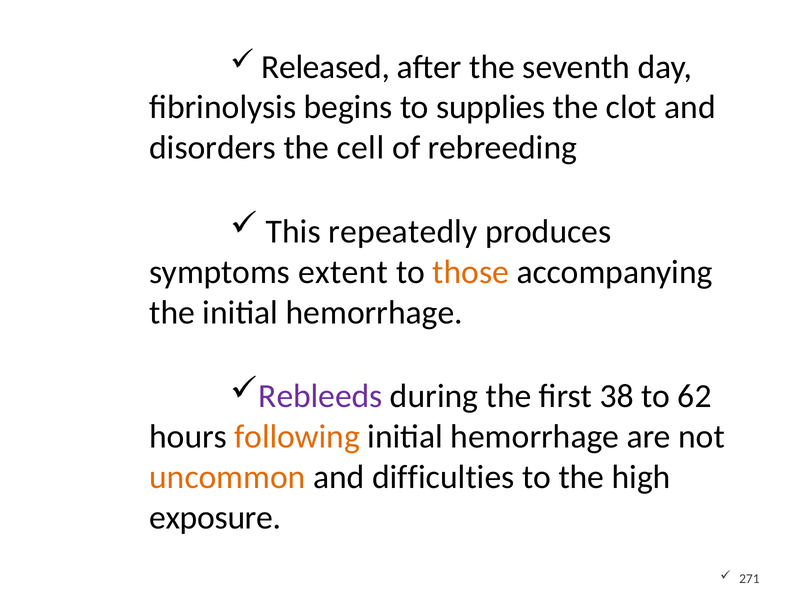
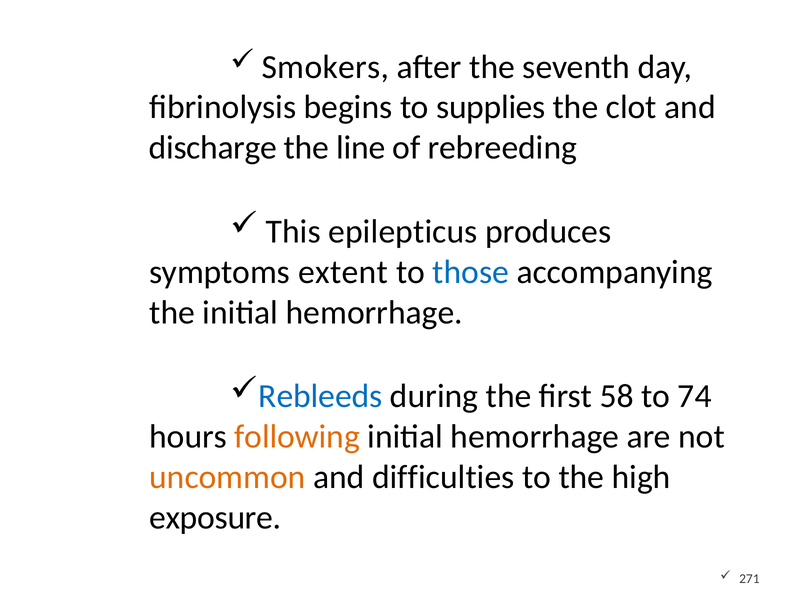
Released: Released -> Smokers (325, 67)
disorders: disorders -> discharge (213, 148)
cell: cell -> line (361, 148)
repeatedly: repeatedly -> epilepticus (403, 232)
those colour: orange -> blue (471, 272)
Rebleeds colour: purple -> blue (320, 396)
38: 38 -> 58 (617, 396)
62: 62 -> 74 (695, 396)
